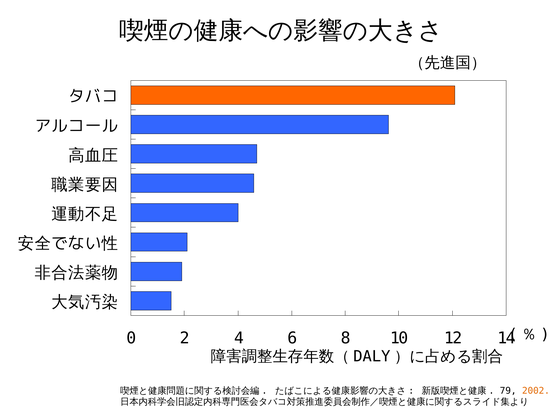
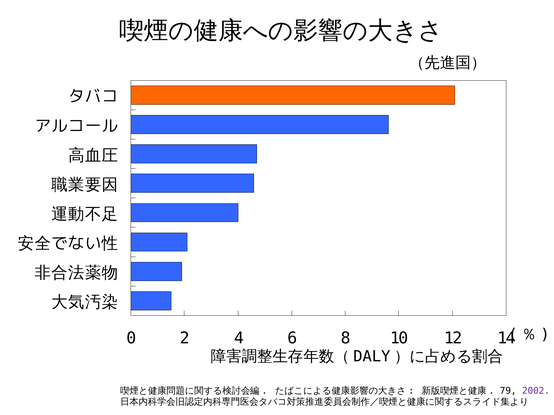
2002 colour: orange -> purple (536, 391)
